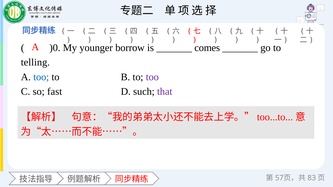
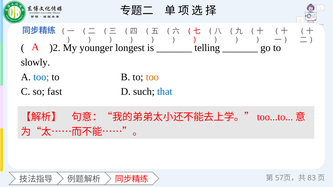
)0: )0 -> )2 (55, 48)
borrow: borrow -> longest (130, 48)
comes: comes -> telling (207, 48)
telling: telling -> slowly (35, 62)
too colour: purple -> orange (152, 77)
that colour: purple -> blue (165, 92)
